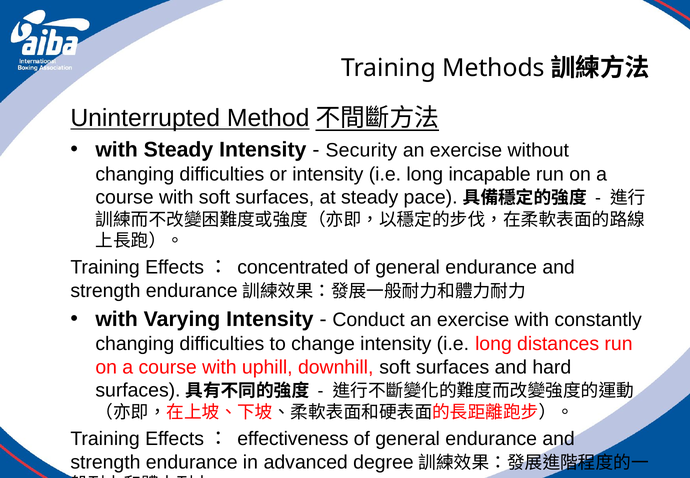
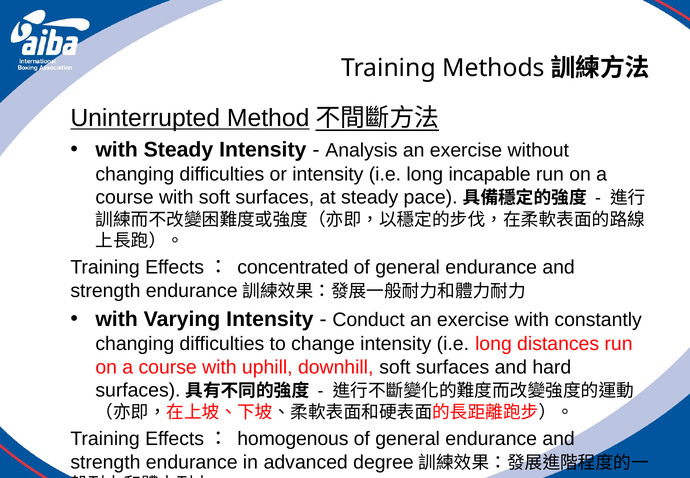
Security: Security -> Analysis (361, 150)
effectiveness: effectiveness -> homogenous (293, 439)
